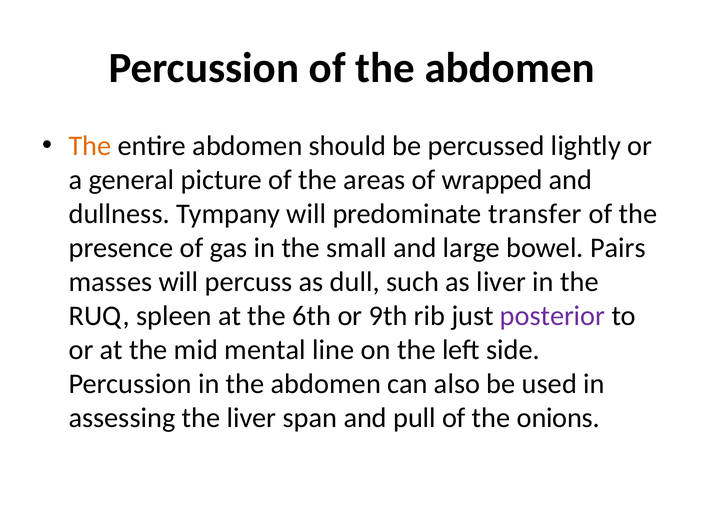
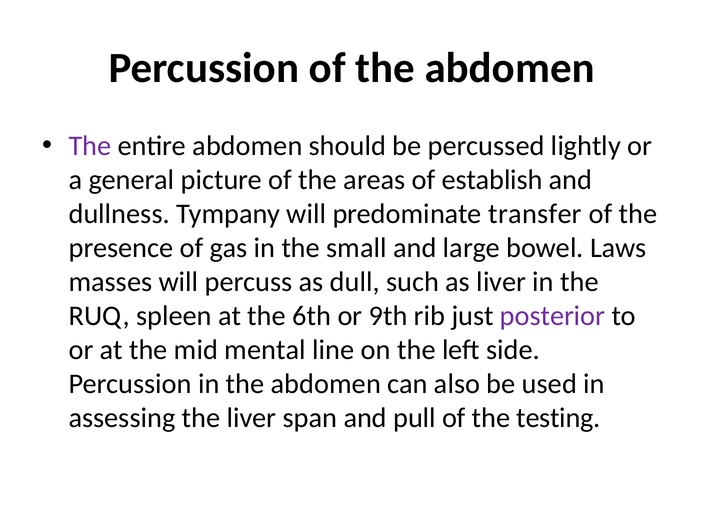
The colour: orange -> purple (90, 146)
wrapped: wrapped -> establish (492, 180)
Pairs: Pairs -> Laws (618, 248)
onions: onions -> testing (558, 418)
